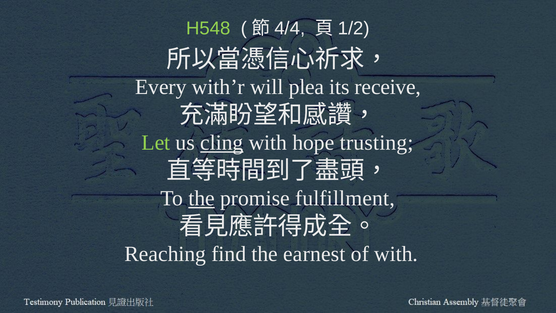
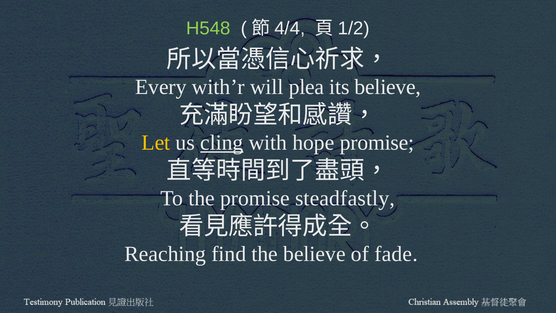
its receive: receive -> believe (388, 87)
Let colour: light green -> yellow (156, 143)
hope trusting: trusting -> promise (377, 143)
the underline: present -> none (202, 198)
fulfillment: fulfillment -> steadfastly (345, 198)
the earnest: earnest -> believe (314, 254)
of with: with -> fade (396, 254)
